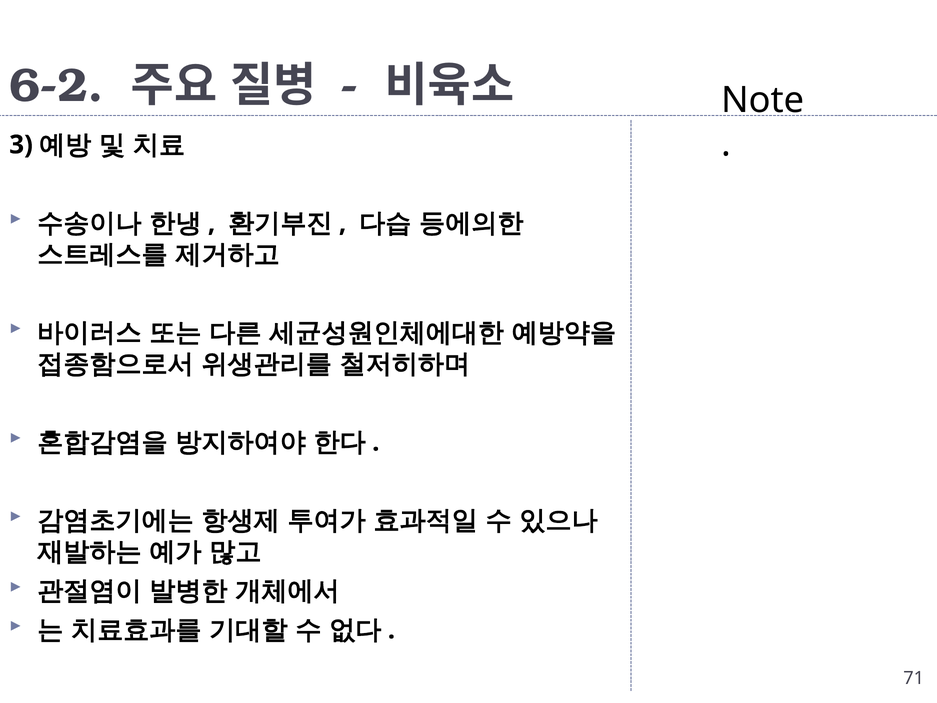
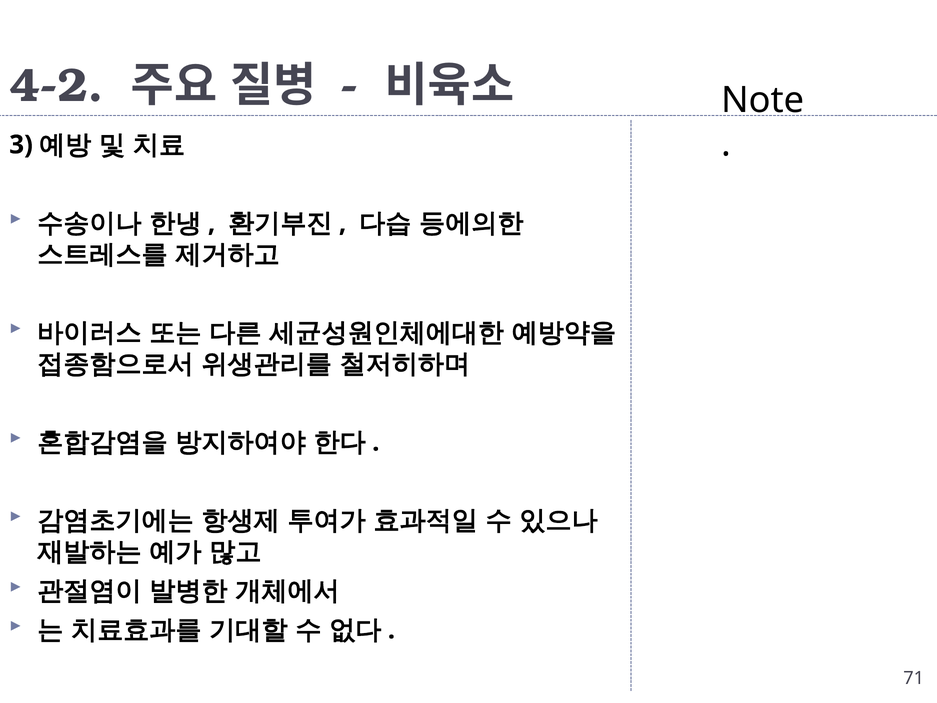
6-2: 6-2 -> 4-2 (57, 86)
